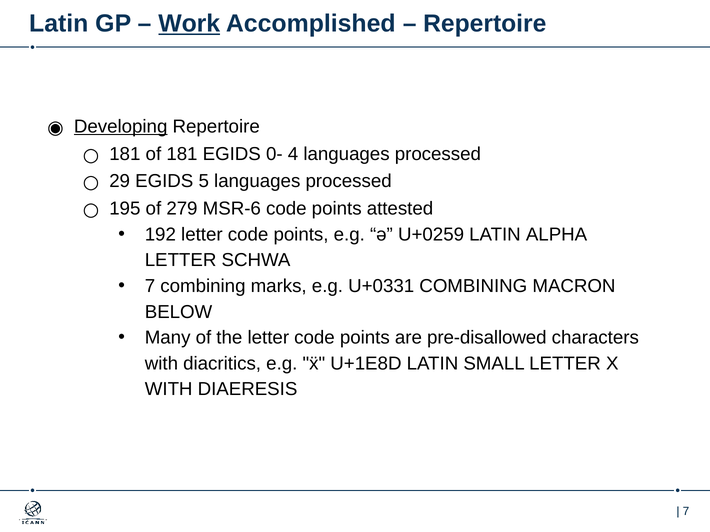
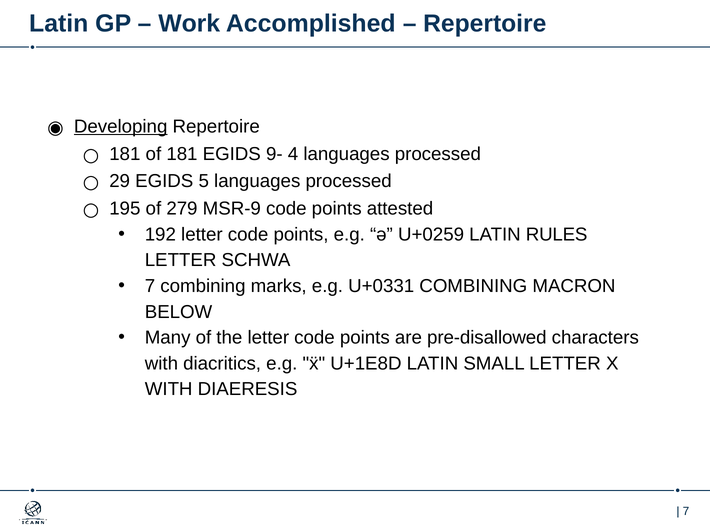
Work underline: present -> none (189, 24)
0-: 0- -> 9- (274, 154)
MSR-6: MSR-6 -> MSR-9 (232, 209)
ALPHA: ALPHA -> RULES (557, 235)
